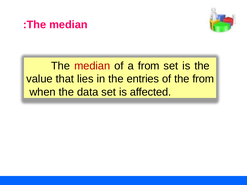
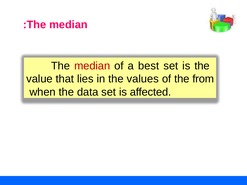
a from: from -> best (149, 66)
entries: entries -> values (143, 79)
